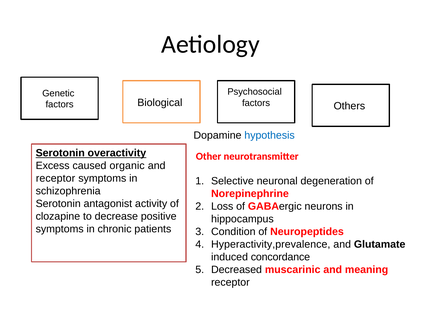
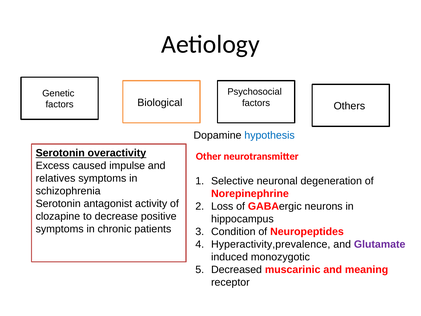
organic: organic -> impulse (127, 166)
receptor: receptor -> relatives (56, 178)
Glutamate colour: black -> purple (380, 244)
concordance: concordance -> monozygotic (280, 257)
